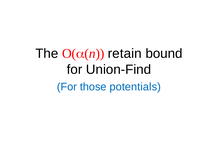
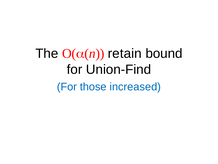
potentials: potentials -> increased (135, 87)
